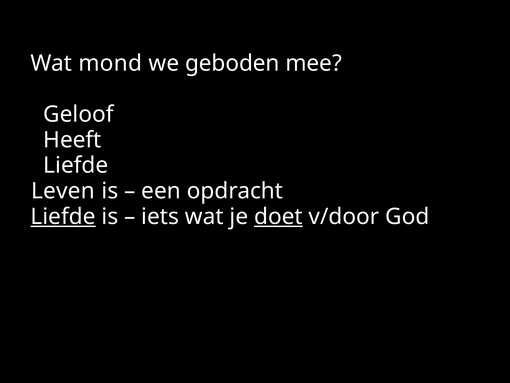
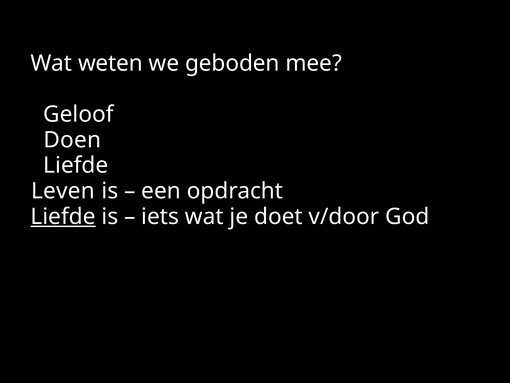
mond: mond -> weten (110, 63)
Heeft: Heeft -> Doen (72, 140)
doet underline: present -> none (278, 216)
